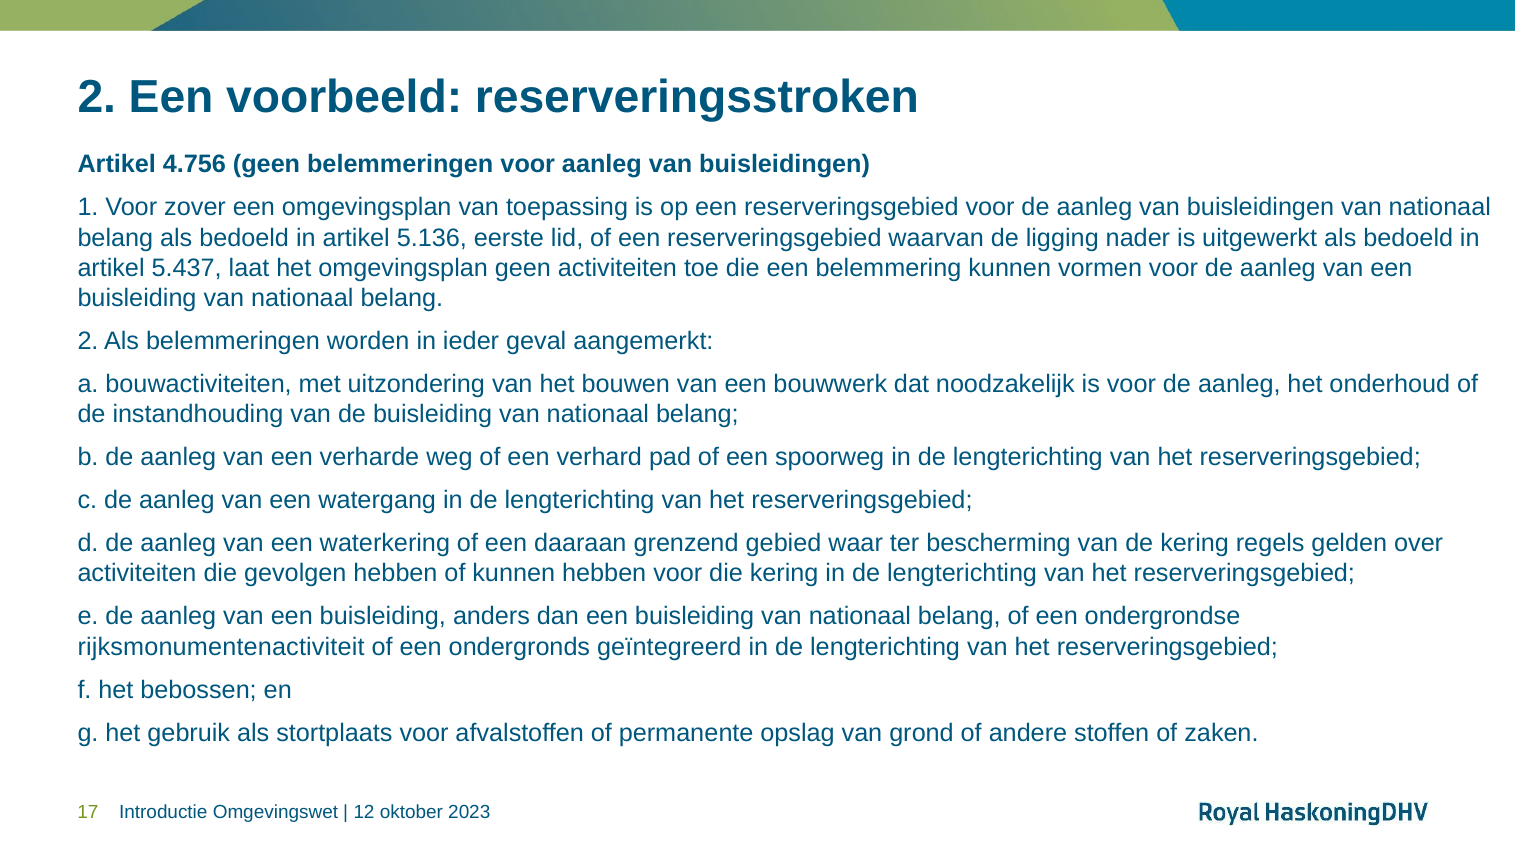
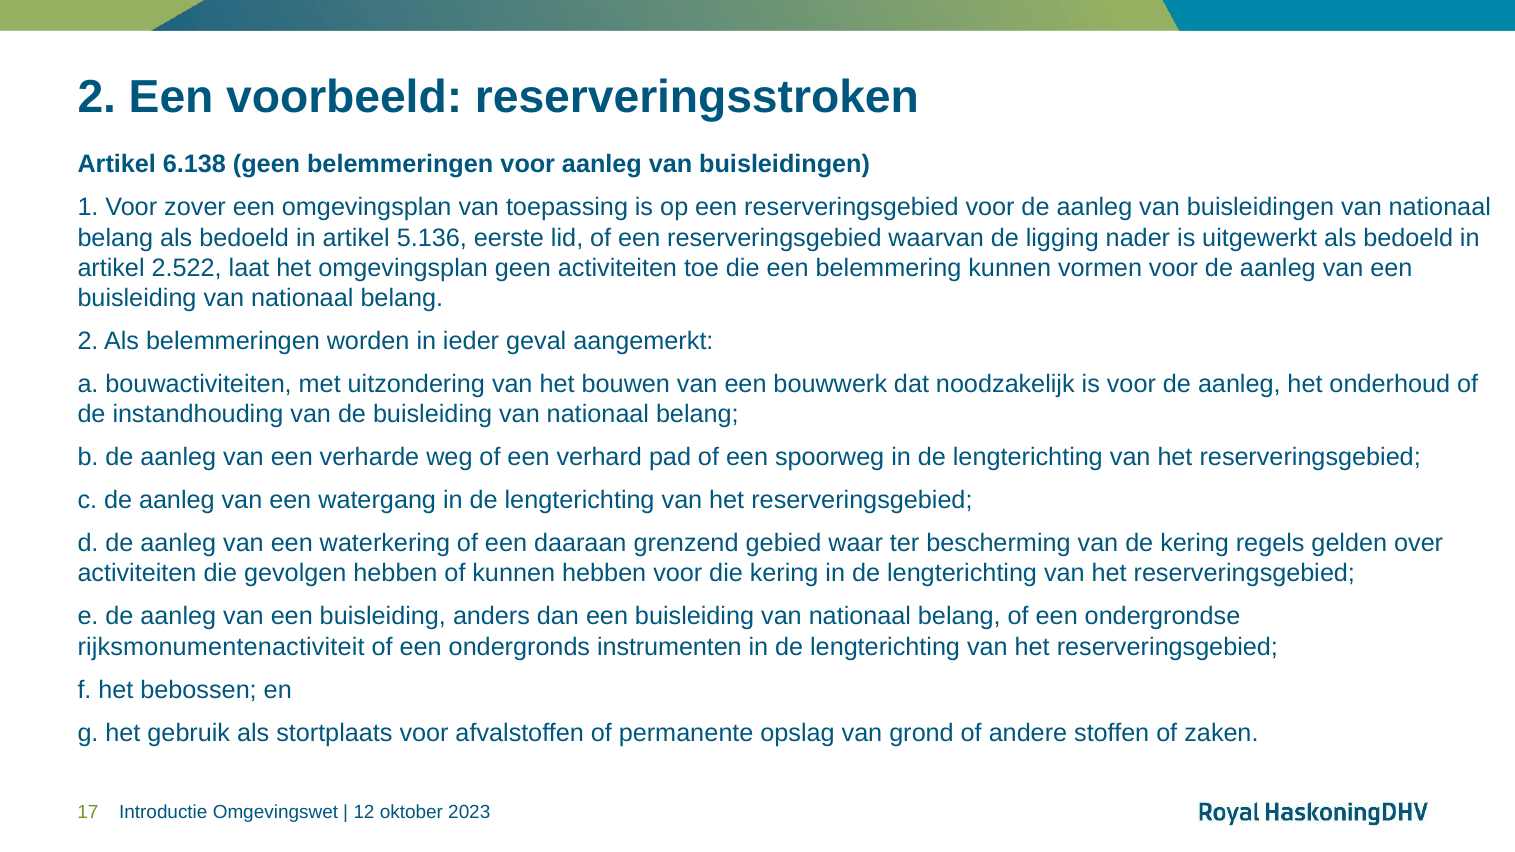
4.756: 4.756 -> 6.138 (194, 165)
5.437: 5.437 -> 2.522 (187, 268)
geïntegreerd: geïntegreerd -> instrumenten (669, 647)
